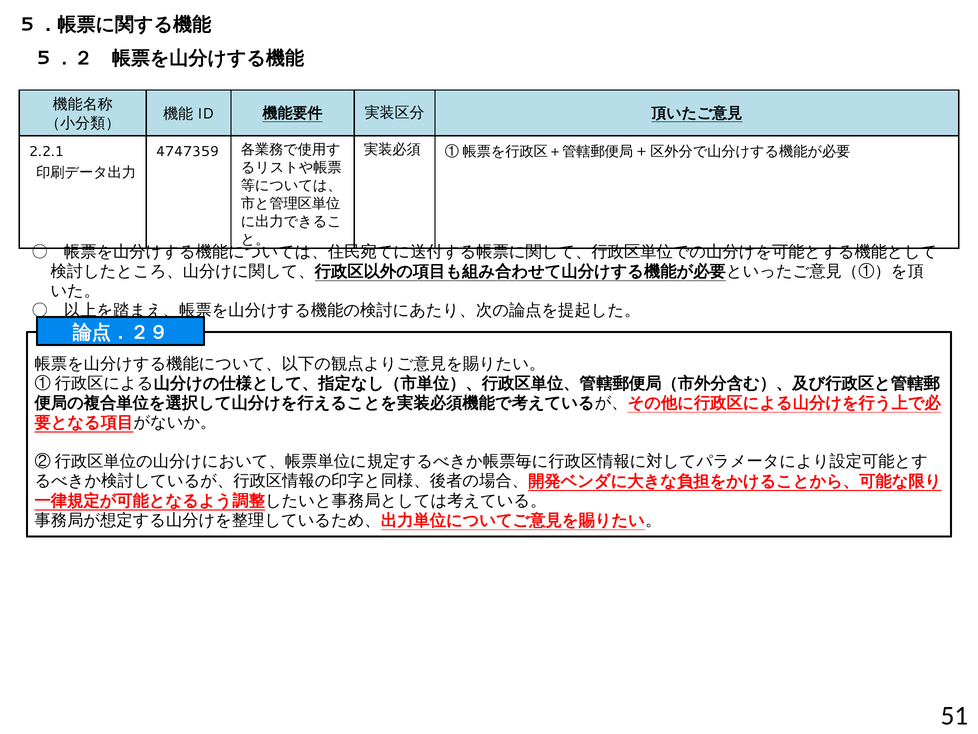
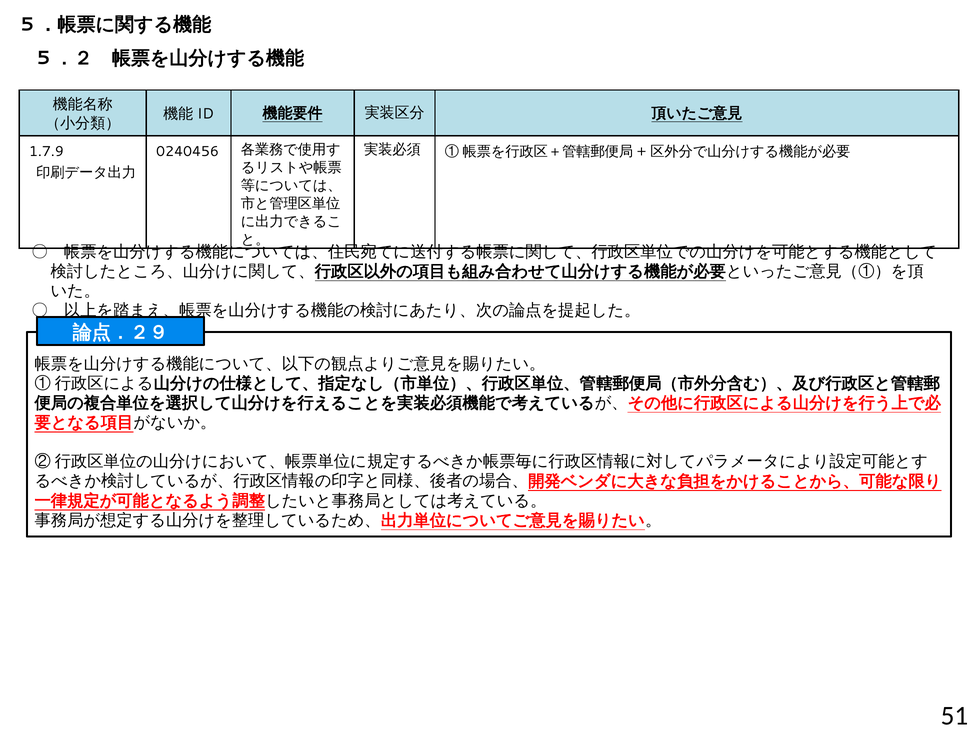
2.2.1: 2.2.1 -> 1.7.9 (46, 151)
4747359: 4747359 -> 0240456 (188, 151)
